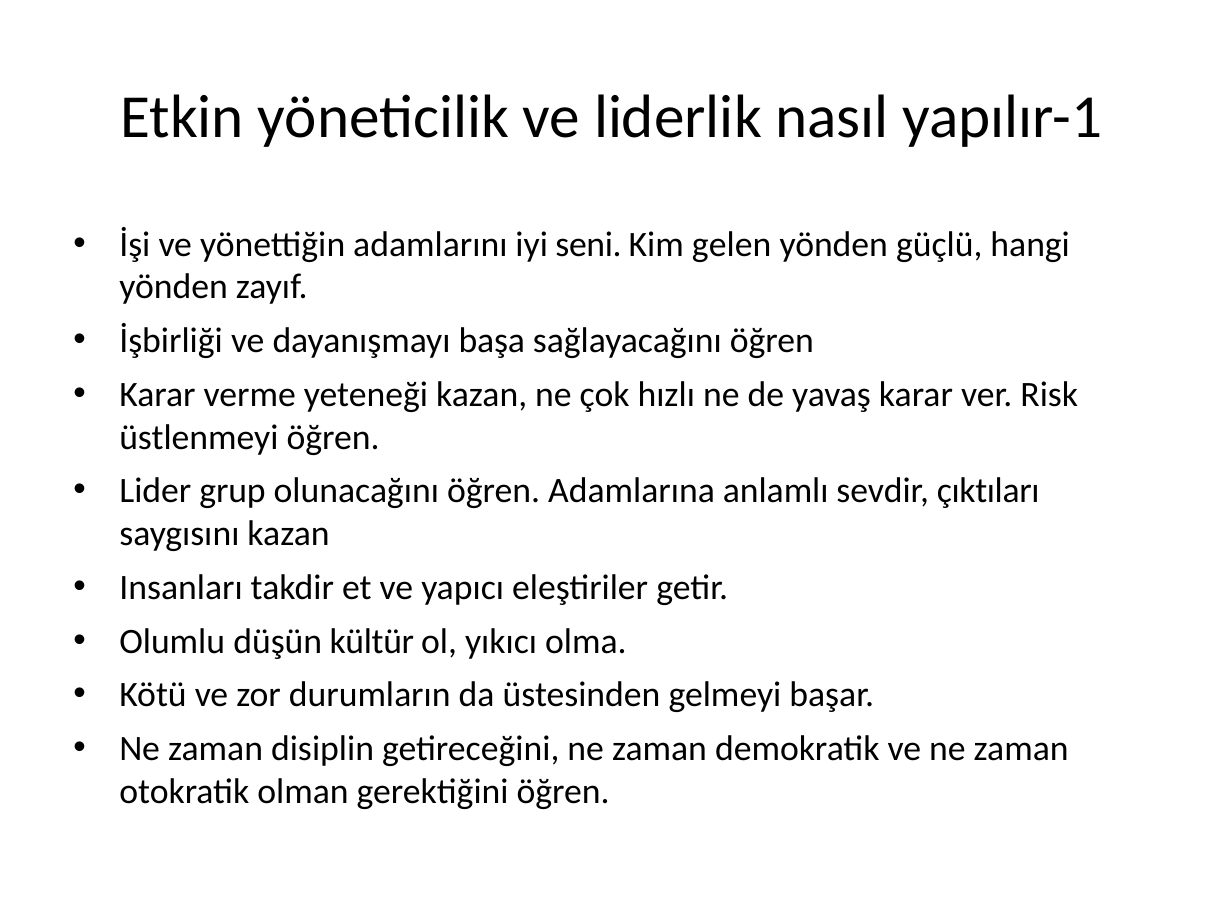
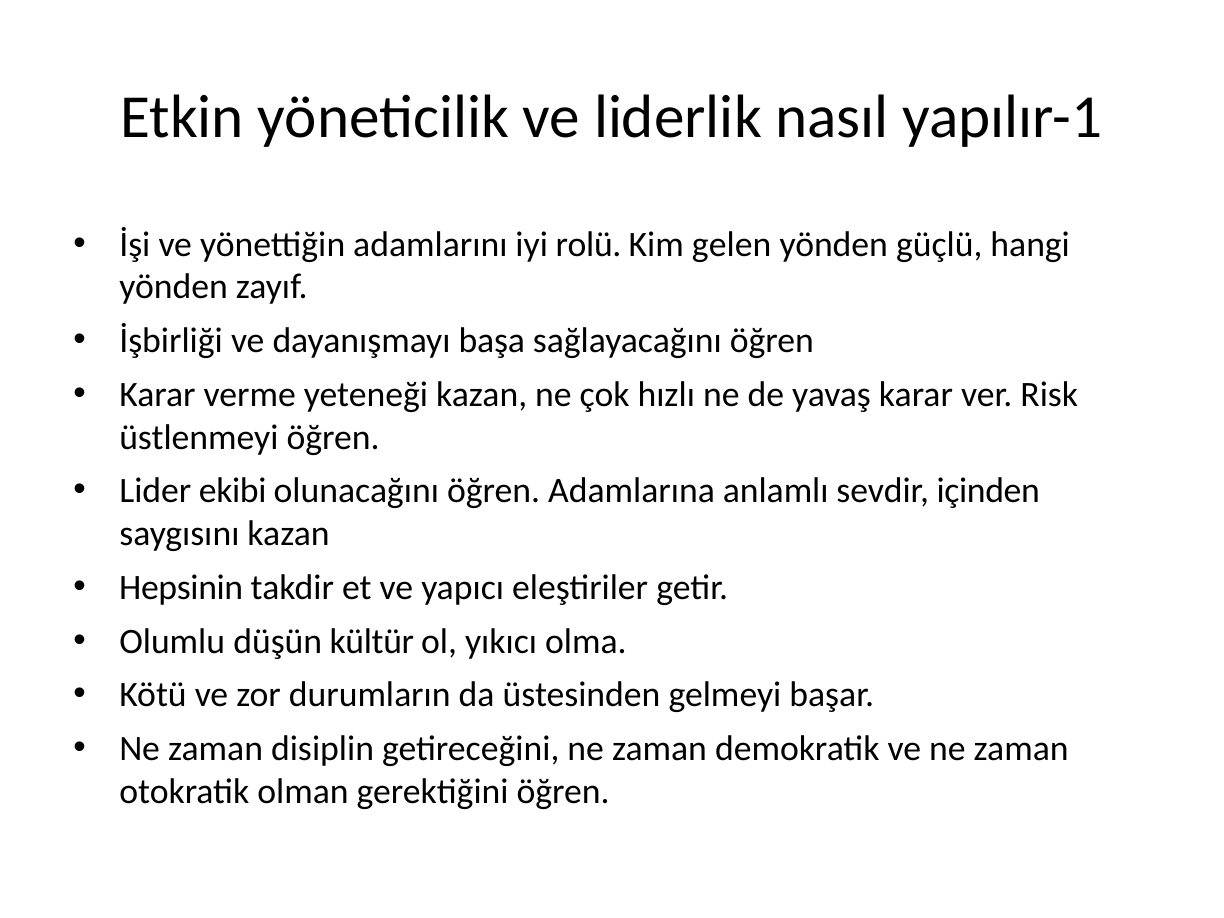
seni: seni -> rolü (589, 244)
grup: grup -> ekibi (233, 491)
çıktıları: çıktıları -> içinden (988, 491)
Insanları: Insanları -> Hepsinin (181, 588)
